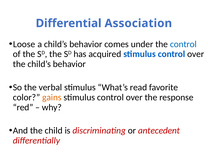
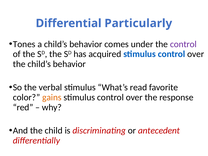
Association: Association -> Particularly (138, 23)
Loose: Loose -> Tones (24, 44)
control colour: blue -> purple (183, 44)
